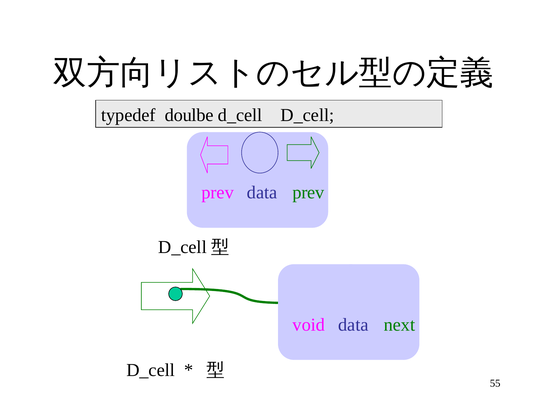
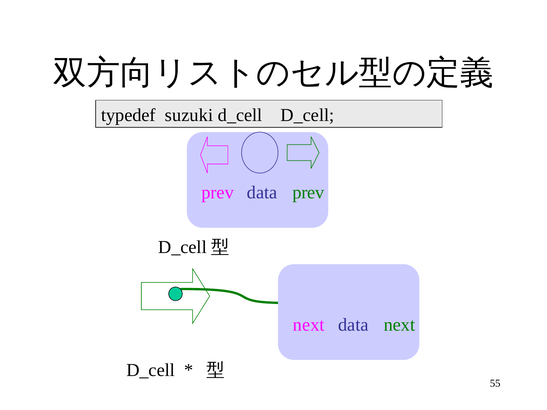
doulbe: doulbe -> suzuki (189, 115)
void: void -> next (309, 325)
